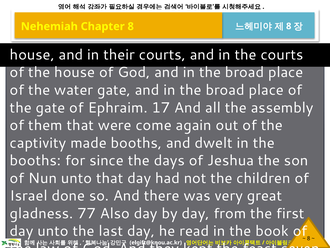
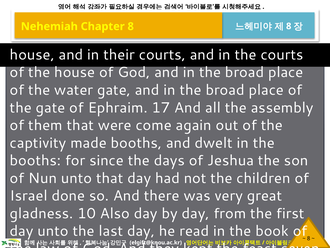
77: 77 -> 10 (87, 213)
